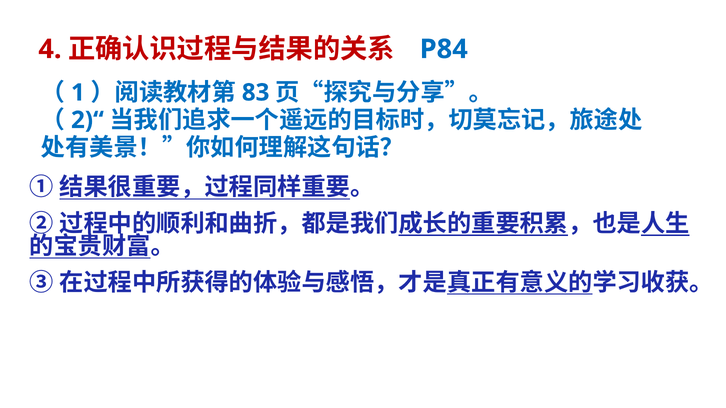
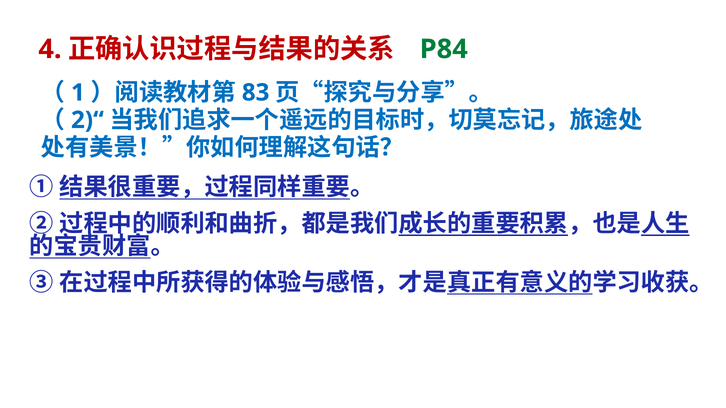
P84 colour: blue -> green (444, 49)
